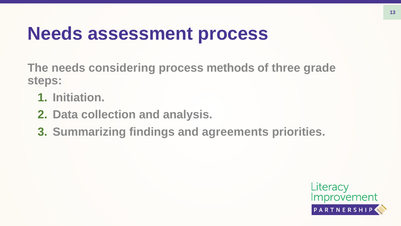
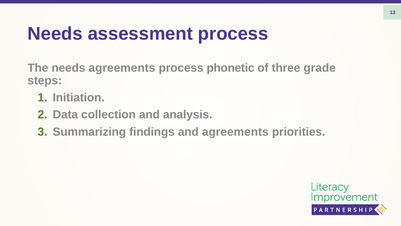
needs considering: considering -> agreements (122, 68)
methods: methods -> phonetic (231, 68)
